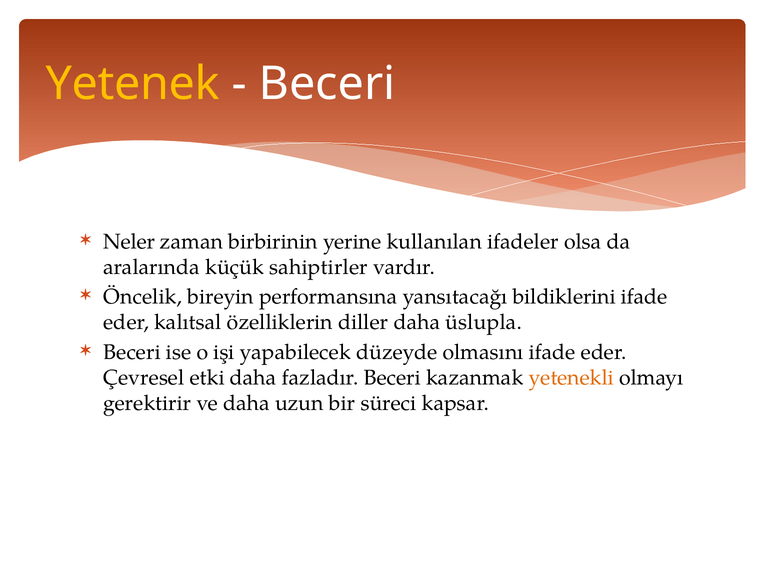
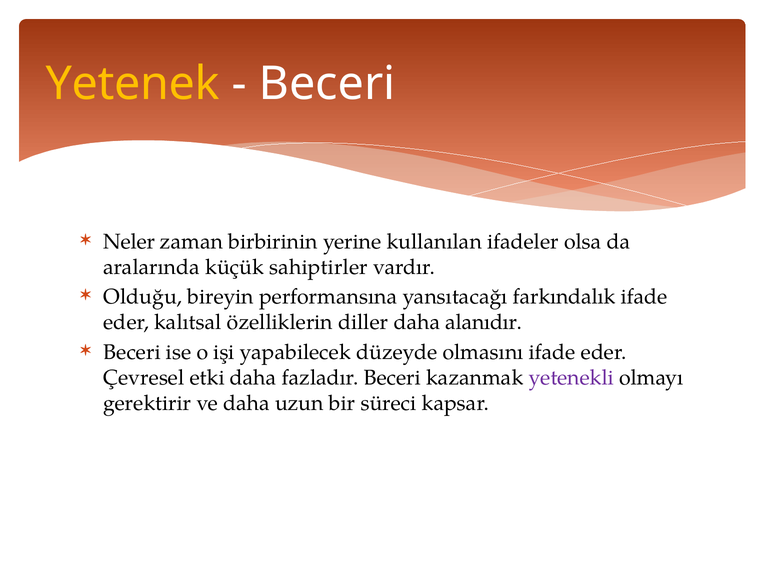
Öncelik: Öncelik -> Olduğu (143, 297)
bildiklerini: bildiklerini -> farkındalık (564, 297)
üslupla: üslupla -> alanıdır (484, 322)
yetenekli colour: orange -> purple (571, 378)
